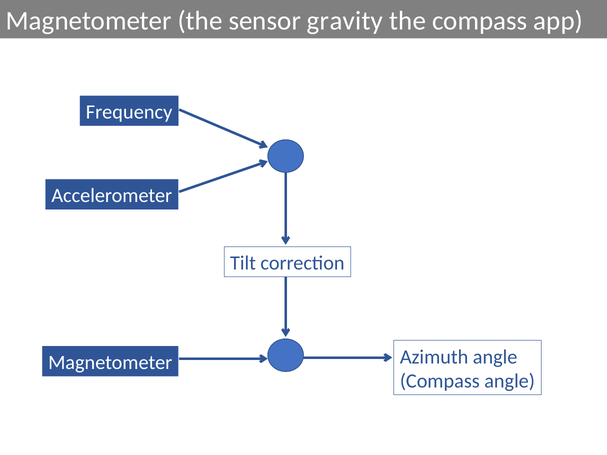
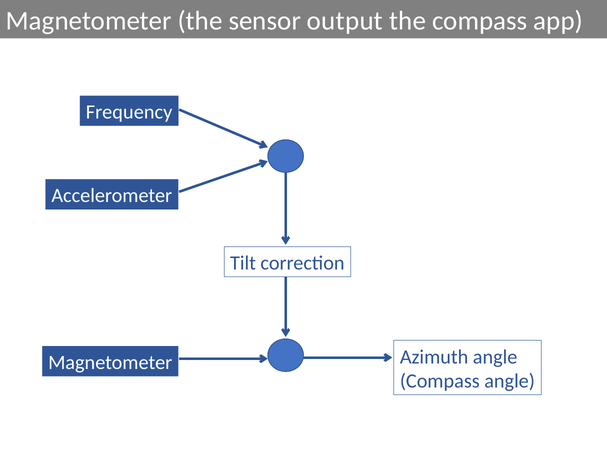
gravity: gravity -> output (345, 21)
